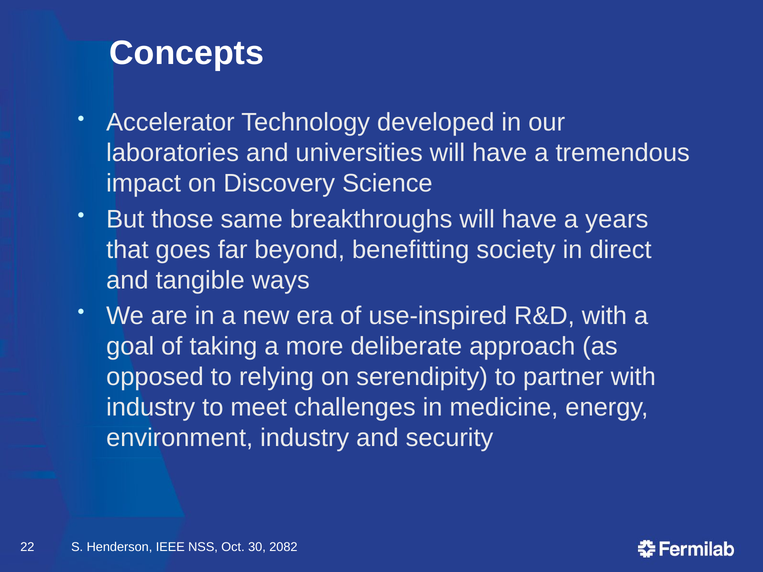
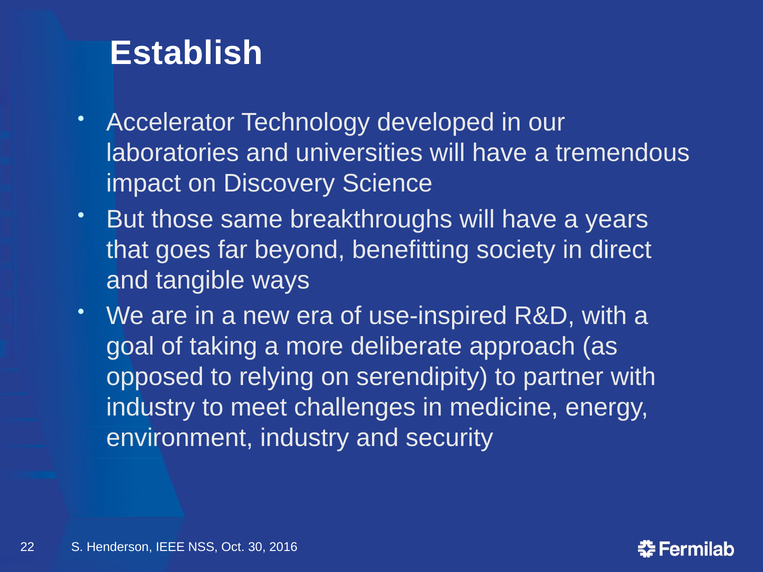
Concepts: Concepts -> Establish (186, 53)
2082: 2082 -> 2016 (283, 547)
